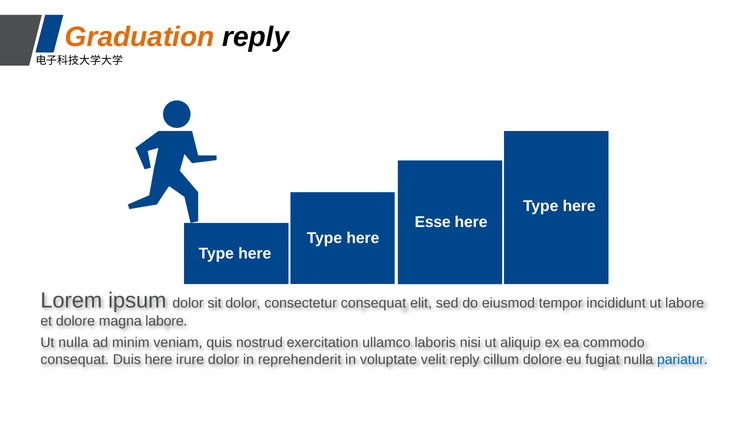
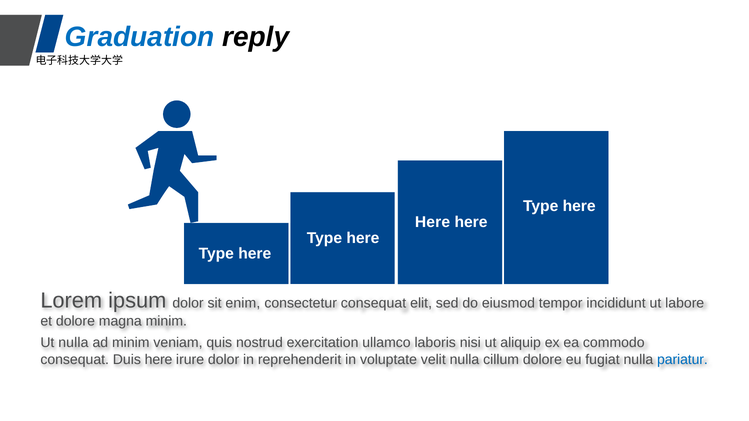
Graduation colour: orange -> blue (140, 37)
Esse: Esse -> Here (433, 222)
sit dolor: dolor -> enim (243, 303)
magna labore: labore -> minim (166, 322)
velit reply: reply -> nulla (464, 360)
